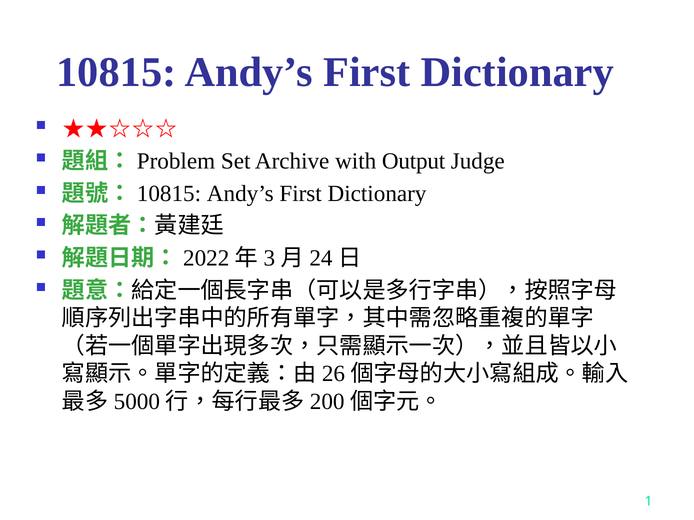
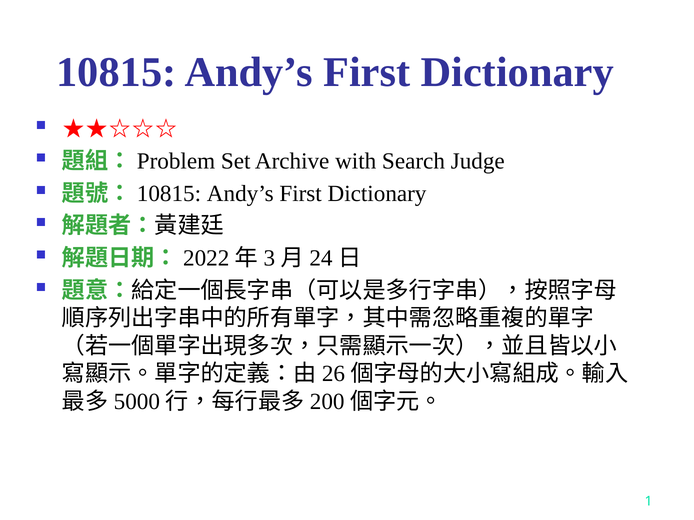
Output: Output -> Search (413, 161)
